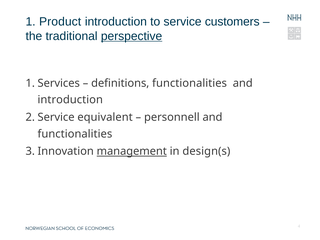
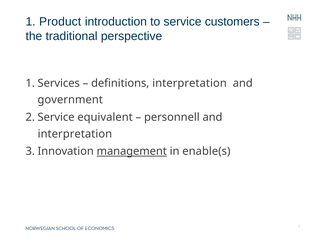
perspective underline: present -> none (132, 36)
definitions functionalities: functionalities -> interpretation (190, 83)
introduction: introduction -> government (70, 100)
functionalities: functionalities -> interpretation (75, 134)
design(s: design(s -> enable(s (206, 151)
